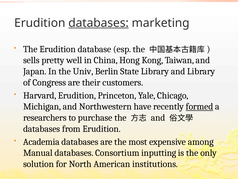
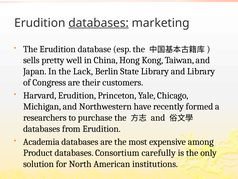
Univ: Univ -> Lack (83, 71)
formed underline: present -> none (199, 106)
Manual: Manual -> Product (38, 152)
inputting: inputting -> carefully (159, 152)
